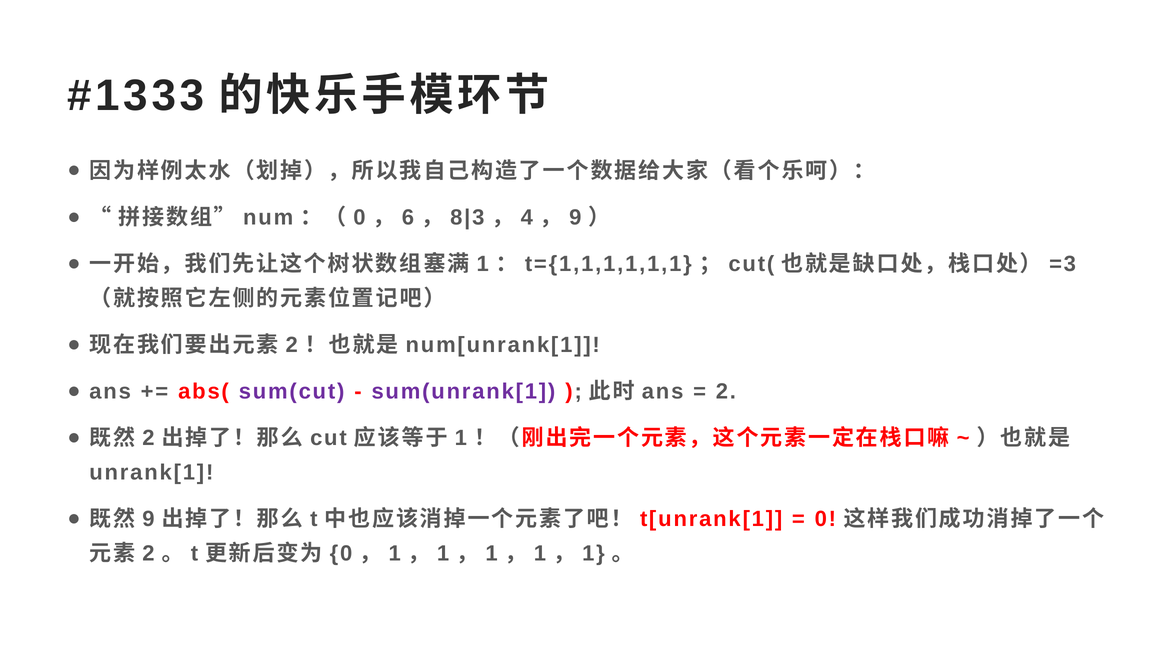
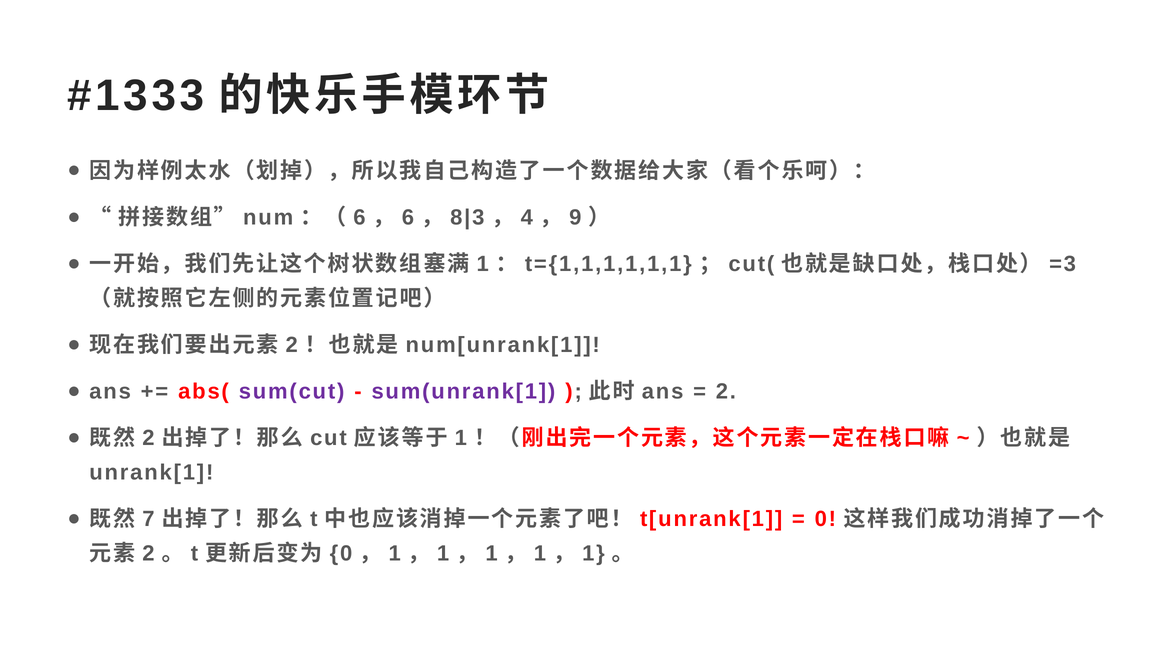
0: 0 -> 6 (359, 217)
9: 9 -> 7 (148, 519)
